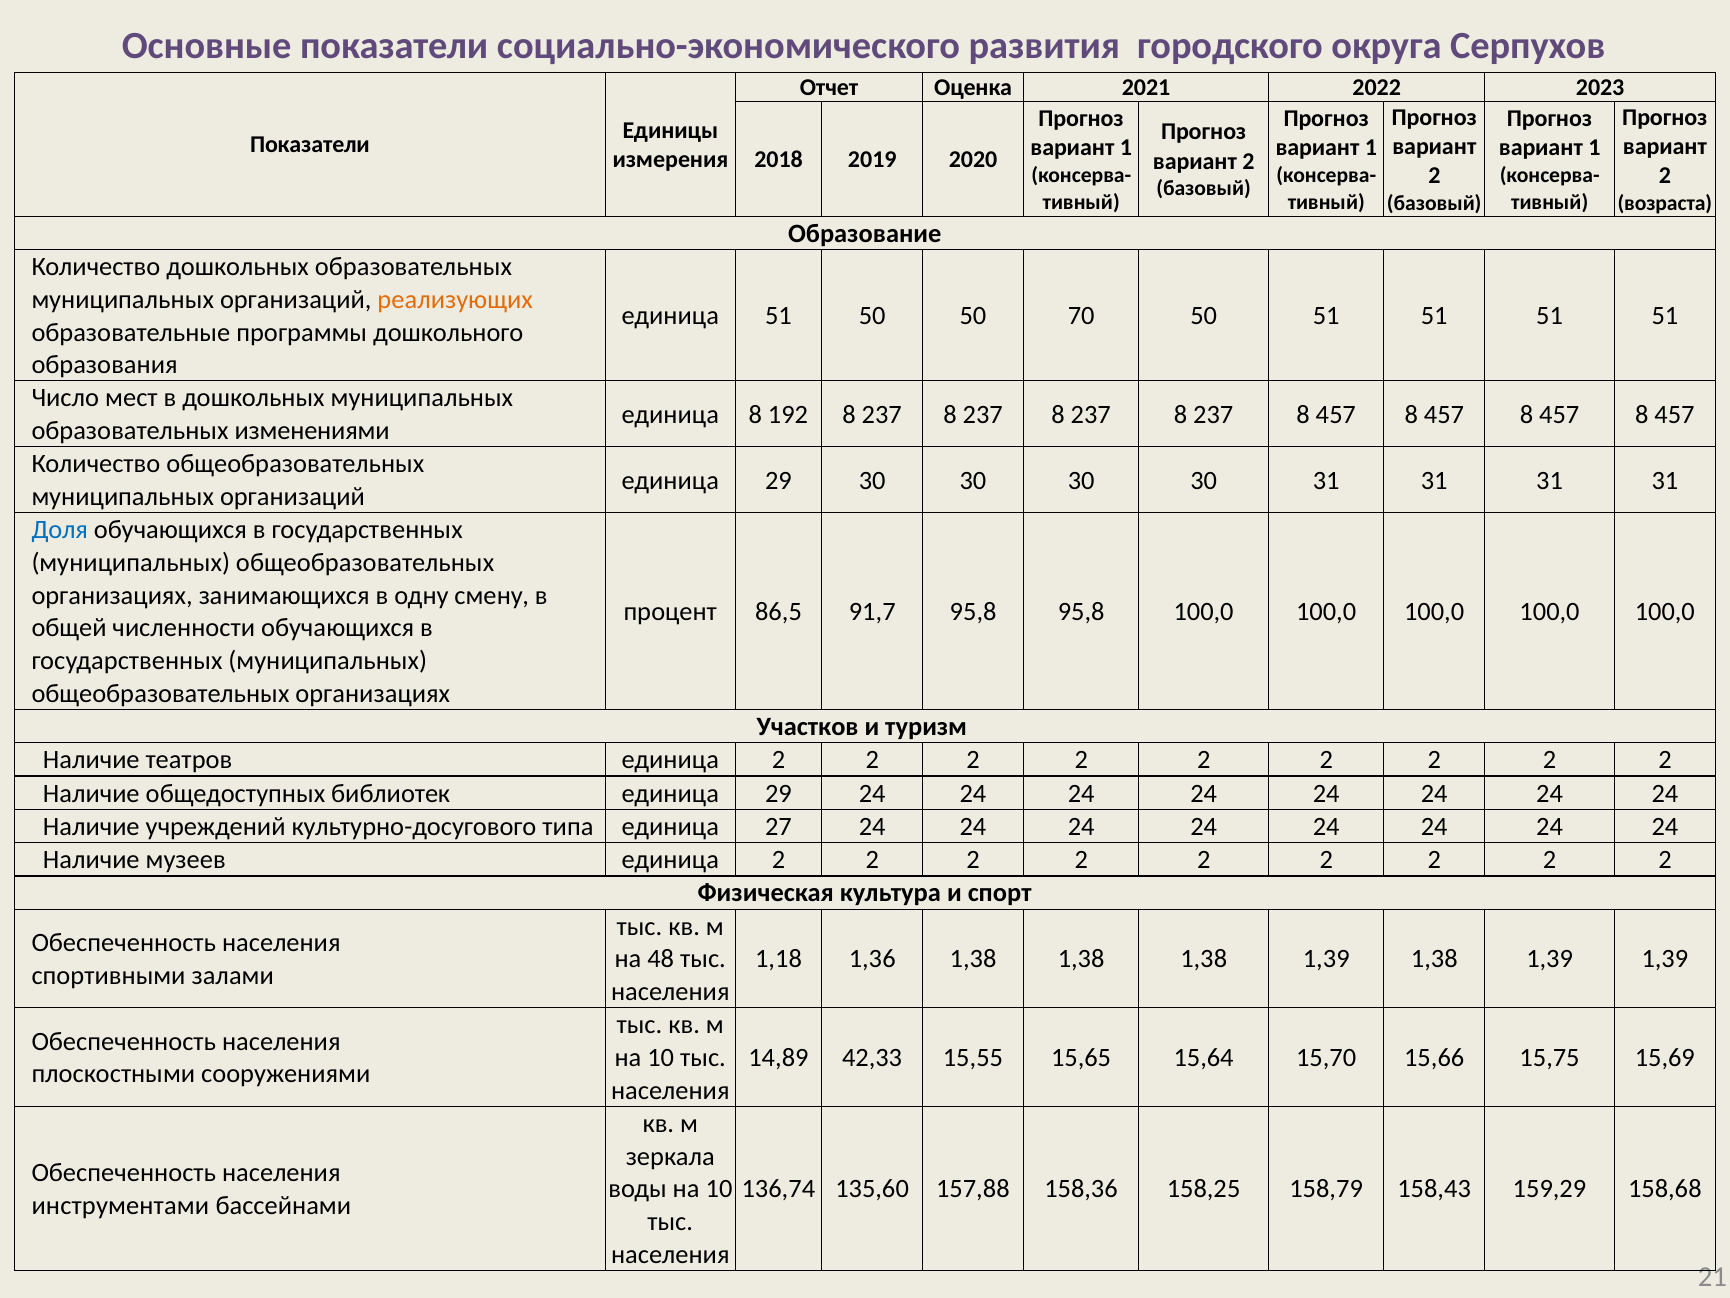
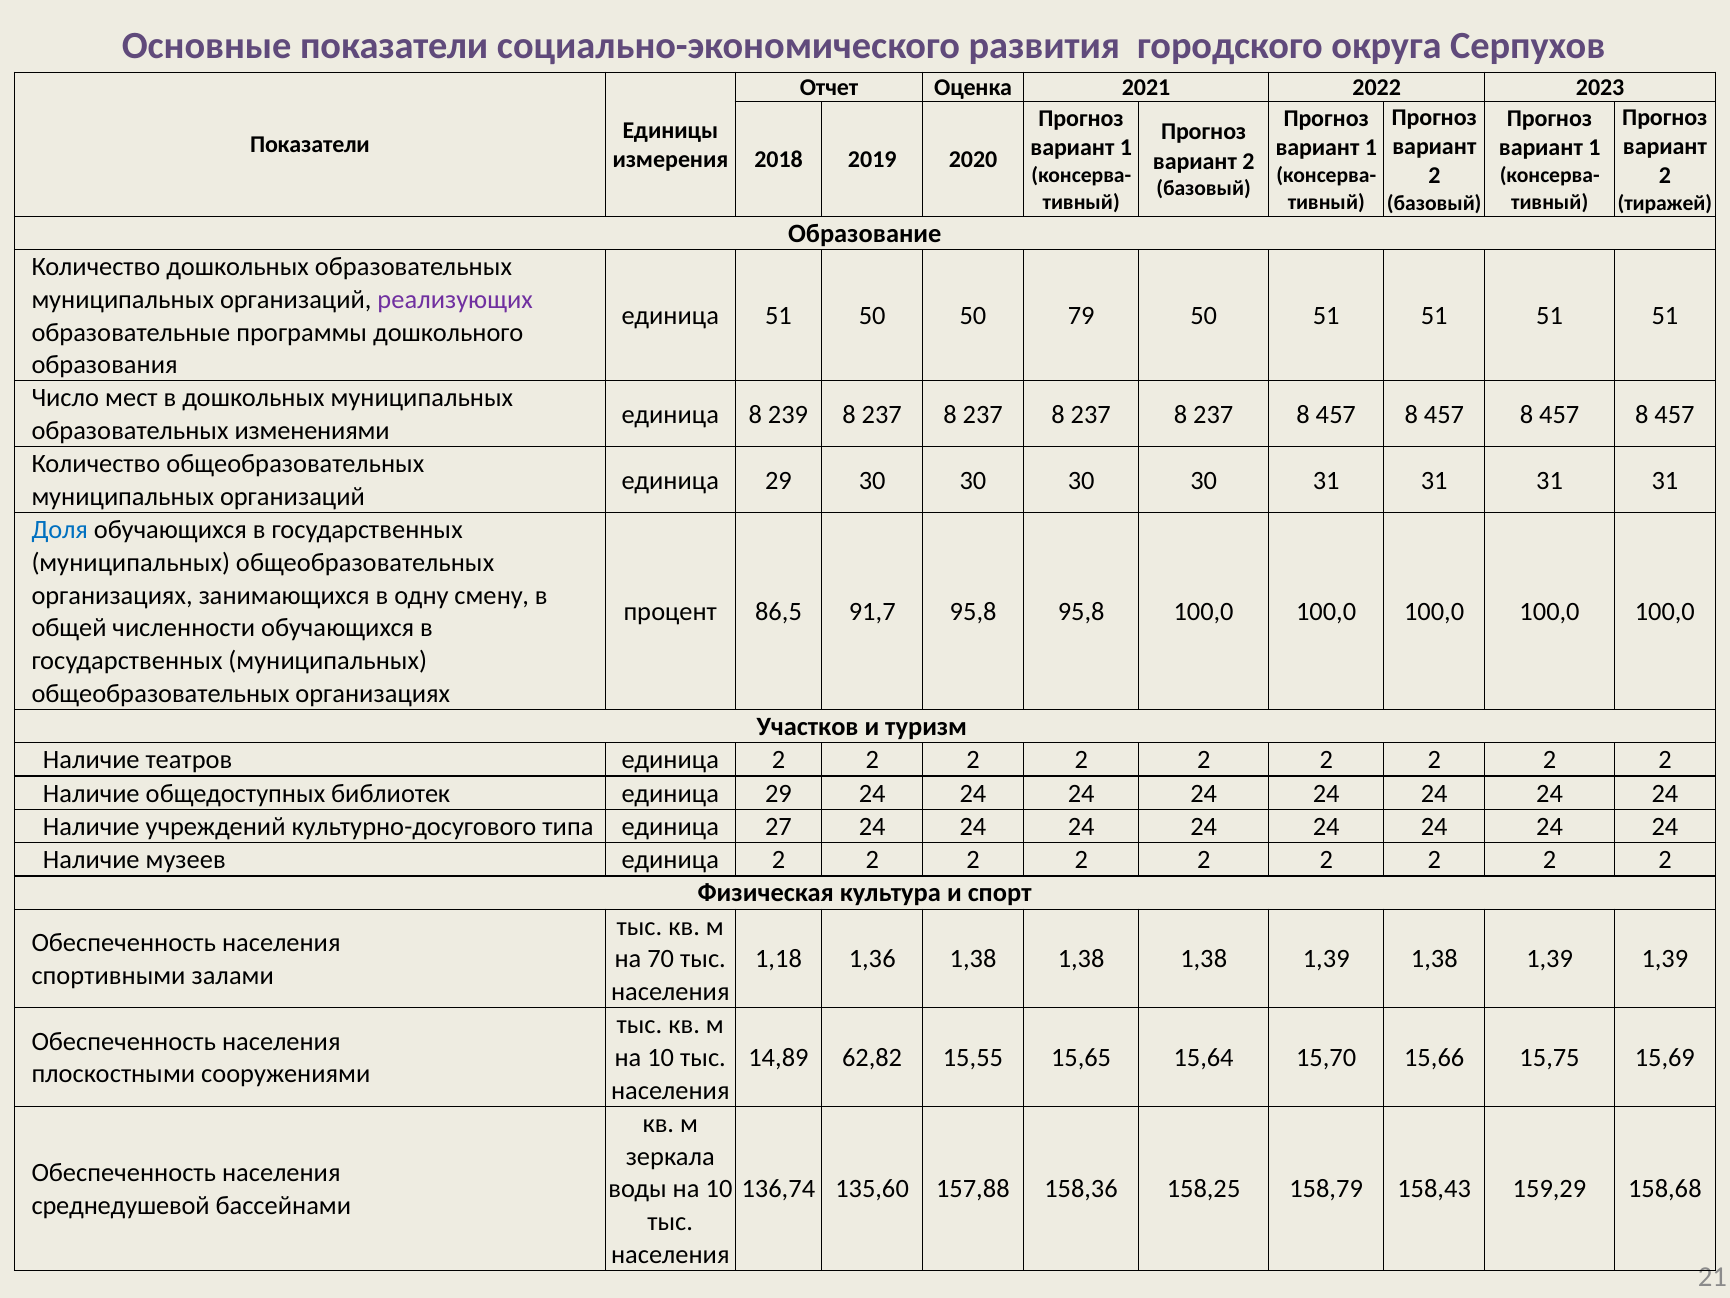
возраста: возраста -> тиражей (1665, 203)
реализующих colour: orange -> purple (455, 300)
70: 70 -> 79 (1081, 316)
192: 192 -> 239 (788, 414)
48: 48 -> 70 (661, 959)
42,33: 42,33 -> 62,82 (872, 1057)
инструментами: инструментами -> среднедушевой (121, 1205)
